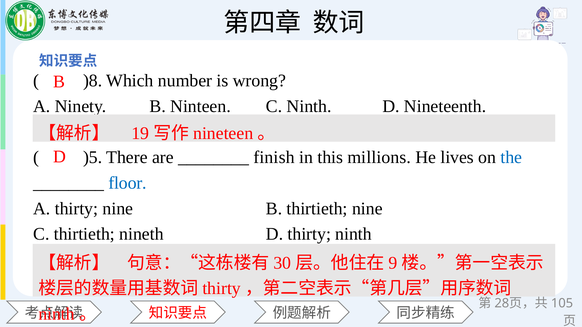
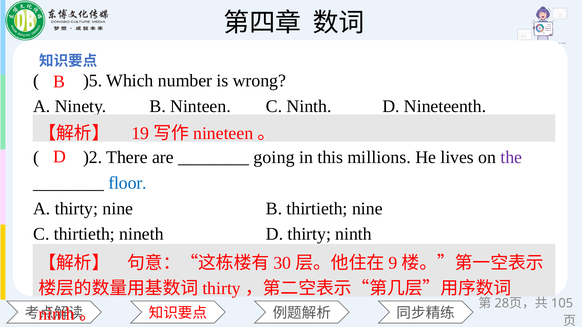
)8: )8 -> )5 (93, 81)
)5: )5 -> )2 (93, 158)
finish: finish -> going (274, 158)
the colour: blue -> purple (511, 158)
